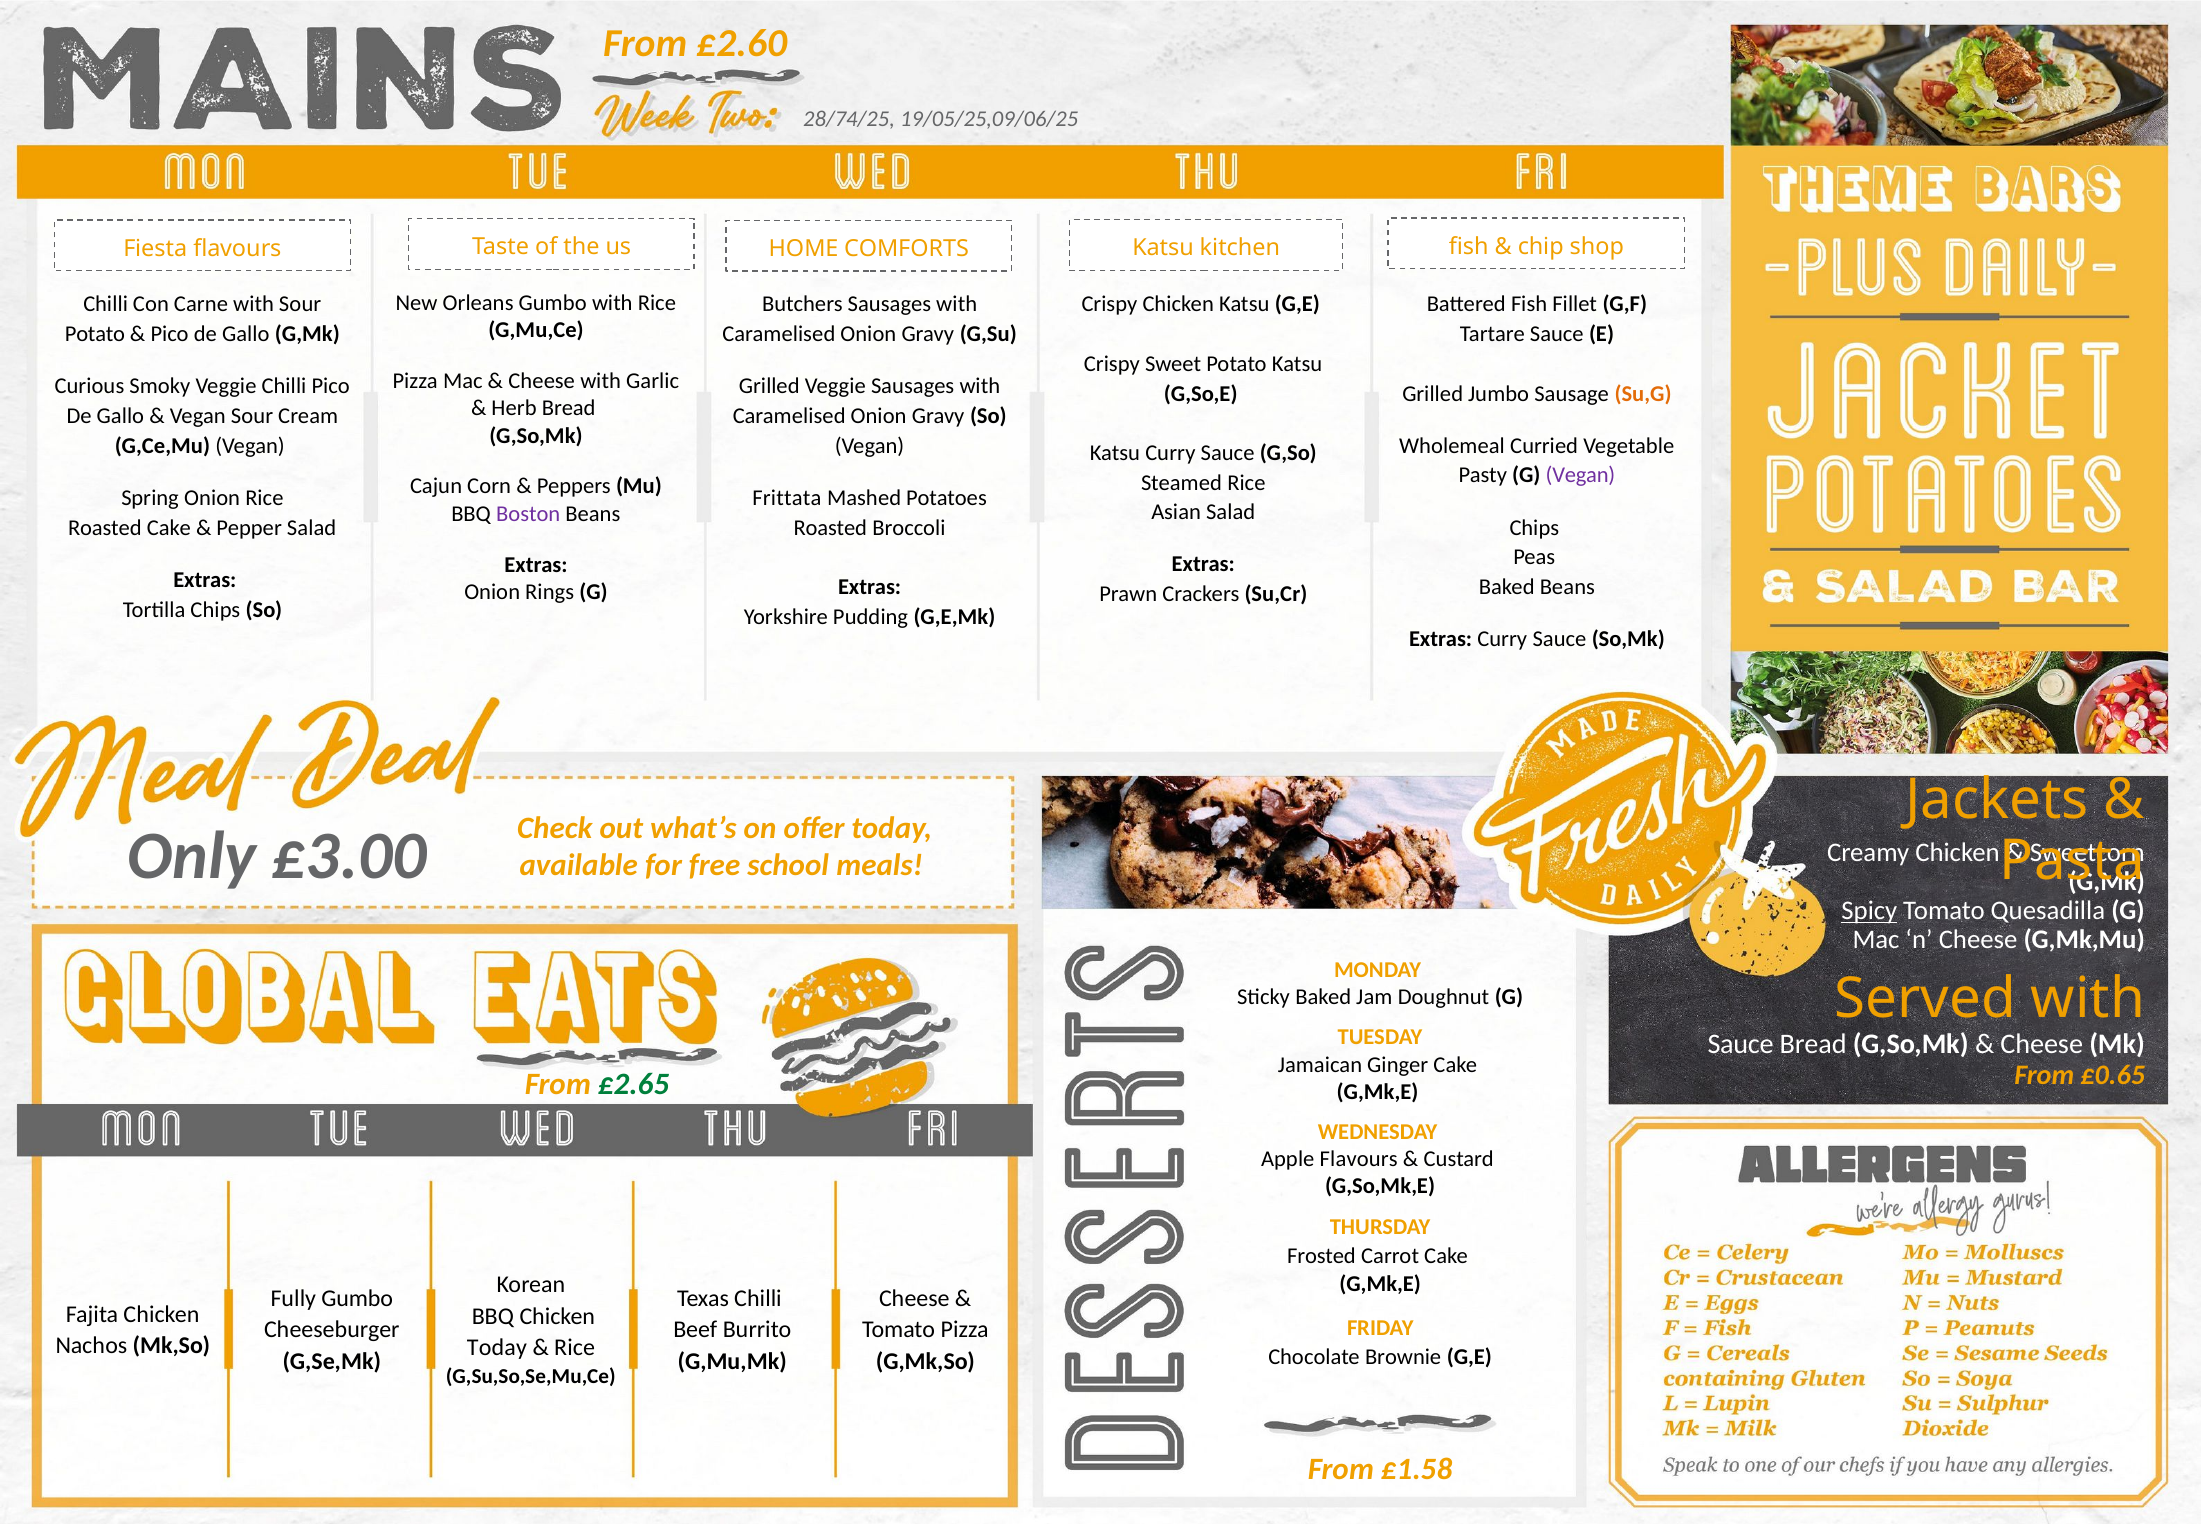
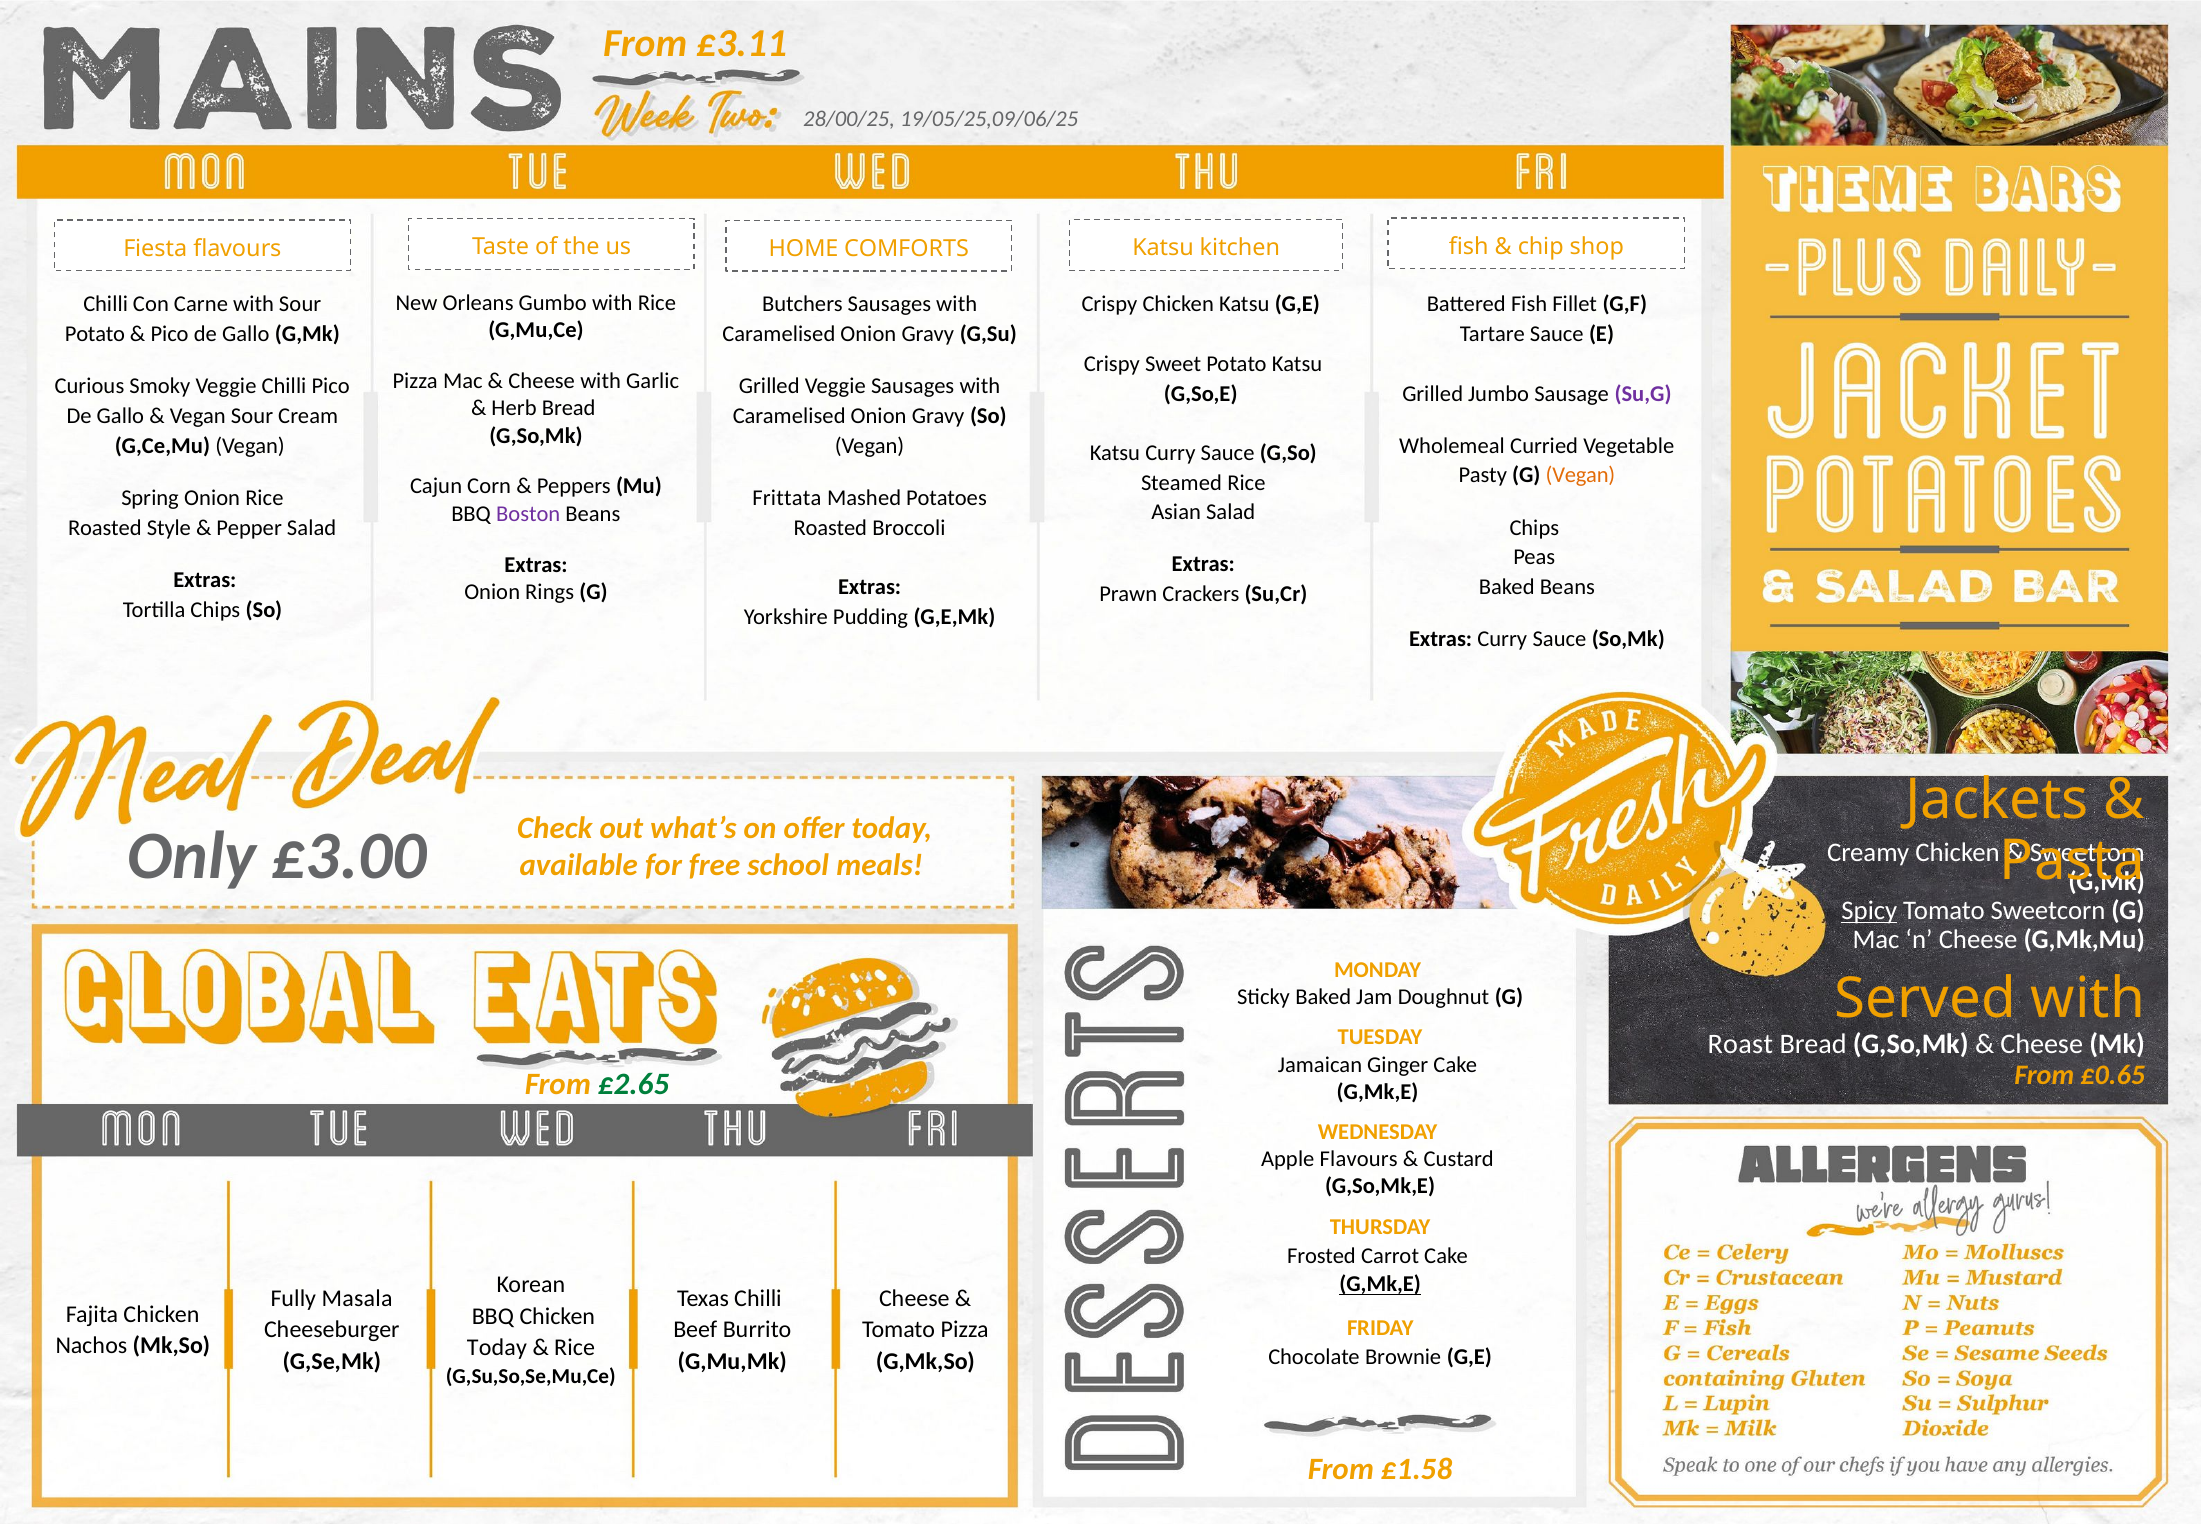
£2.60: £2.60 -> £3.11 (742, 43)
28/74/25: 28/74/25 -> 28/00/25 (849, 119)
Su,G colour: orange -> purple (1643, 394)
Vegan colour: purple -> orange (1580, 475)
Roasted Cake: Cake -> Style (169, 528)
Tomato Quesadilla: Quesadilla -> Sweetcorn (2048, 911)
Sauce: Sauce -> Roast (1740, 1044)
G,Mk,E underline: none -> present (1380, 1284)
Fully Gumbo: Gumbo -> Masala (357, 1298)
